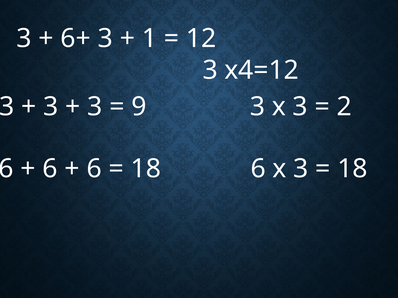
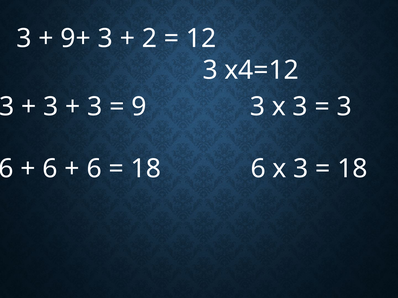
6+: 6+ -> 9+ (76, 38)
1: 1 -> 2 (149, 38)
2: 2 -> 3 (344, 107)
